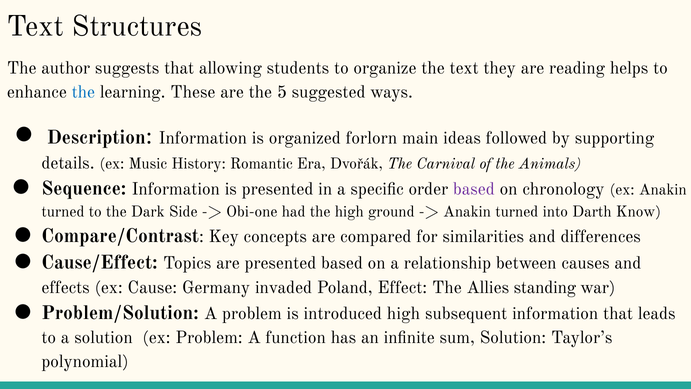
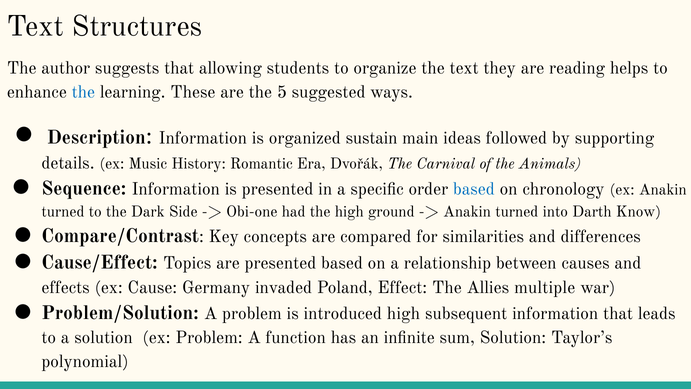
forlorn: forlorn -> sustain (372, 138)
based colour: purple -> blue (474, 189)
standing: standing -> multiple (545, 287)
